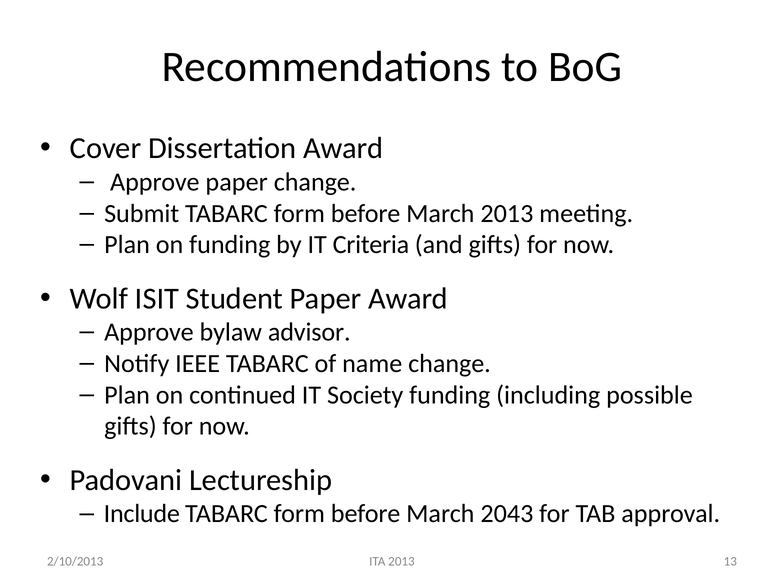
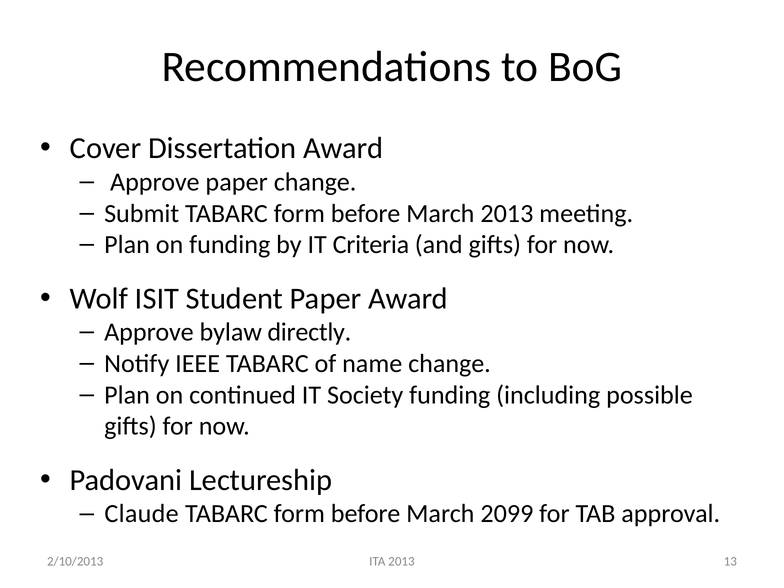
advisor: advisor -> directly (309, 332)
Include: Include -> Claude (142, 514)
2043: 2043 -> 2099 (507, 514)
